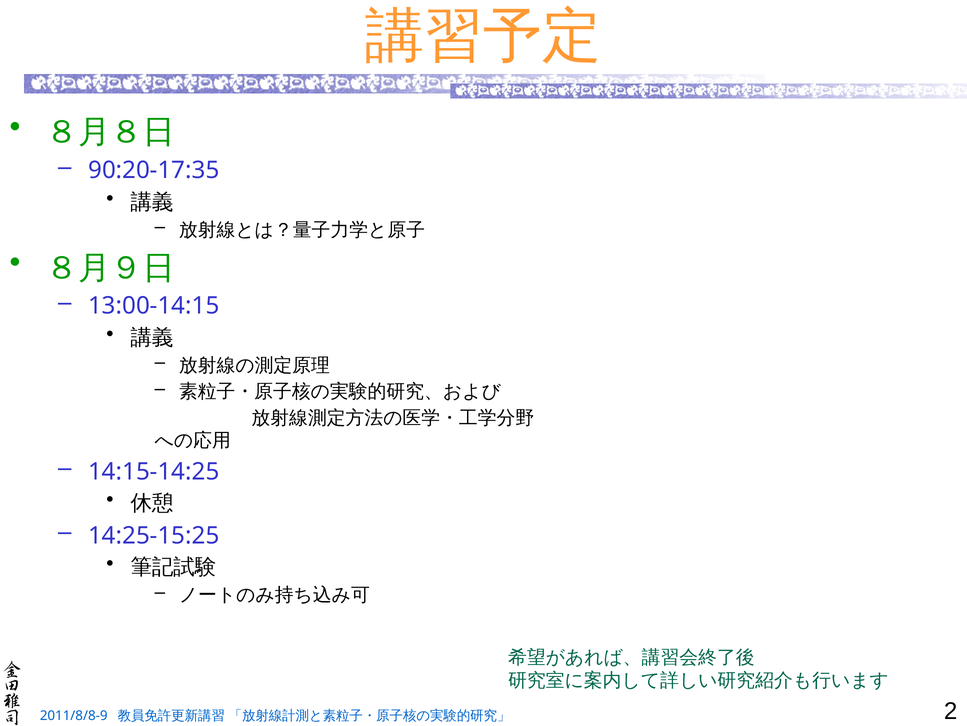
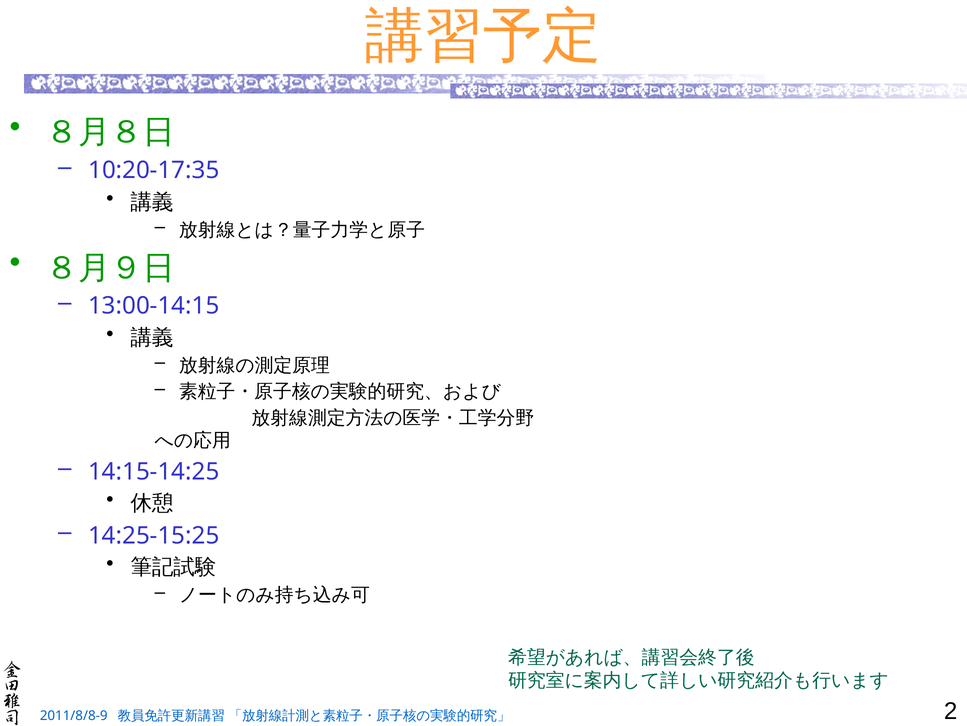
90:20-17:35: 90:20-17:35 -> 10:20-17:35 (154, 170)
